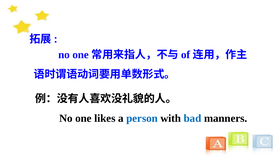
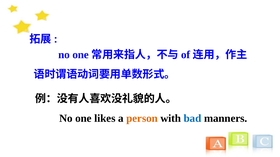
person colour: blue -> orange (142, 119)
